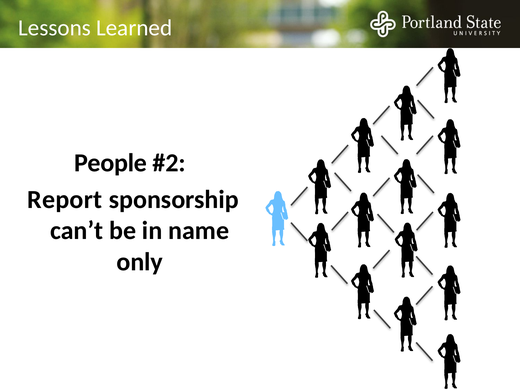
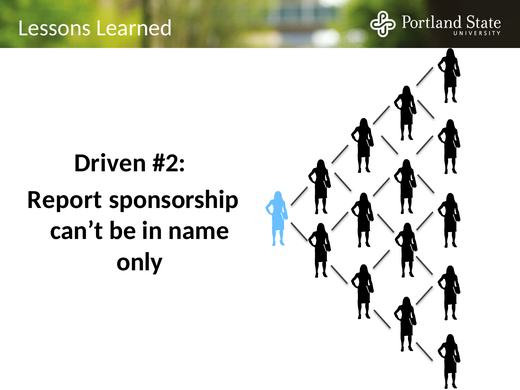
People: People -> Driven (110, 163)
